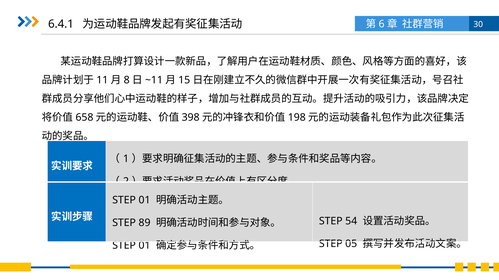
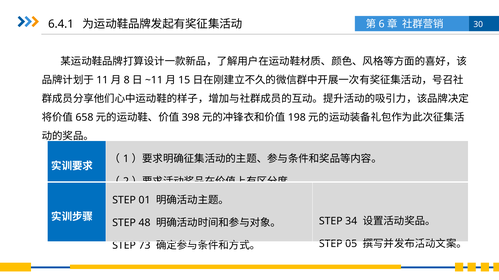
54: 54 -> 34 (351, 222)
89: 89 -> 48 (144, 223)
01: 01 -> 73 (144, 246)
